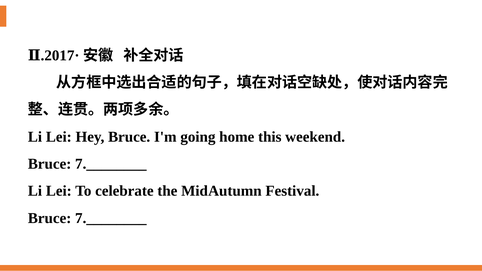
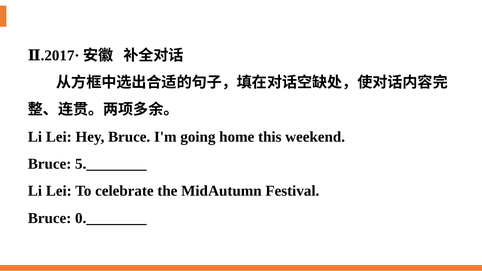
7.________: 7.________ -> 5.________ (111, 164)
7.________: 7.________ -> 0.________ (111, 218)
